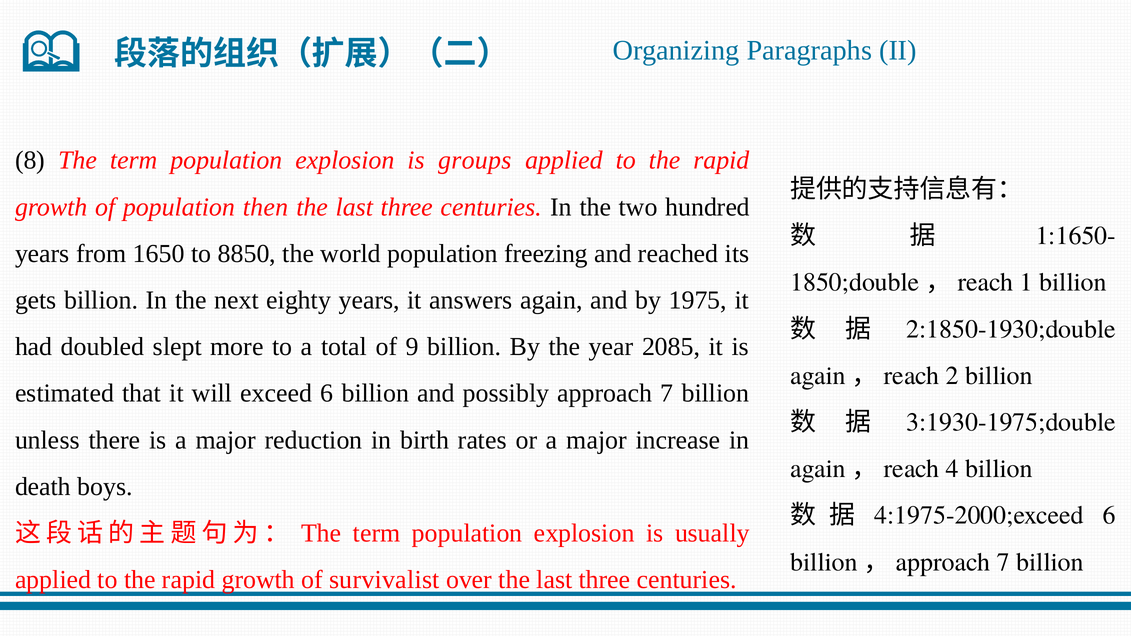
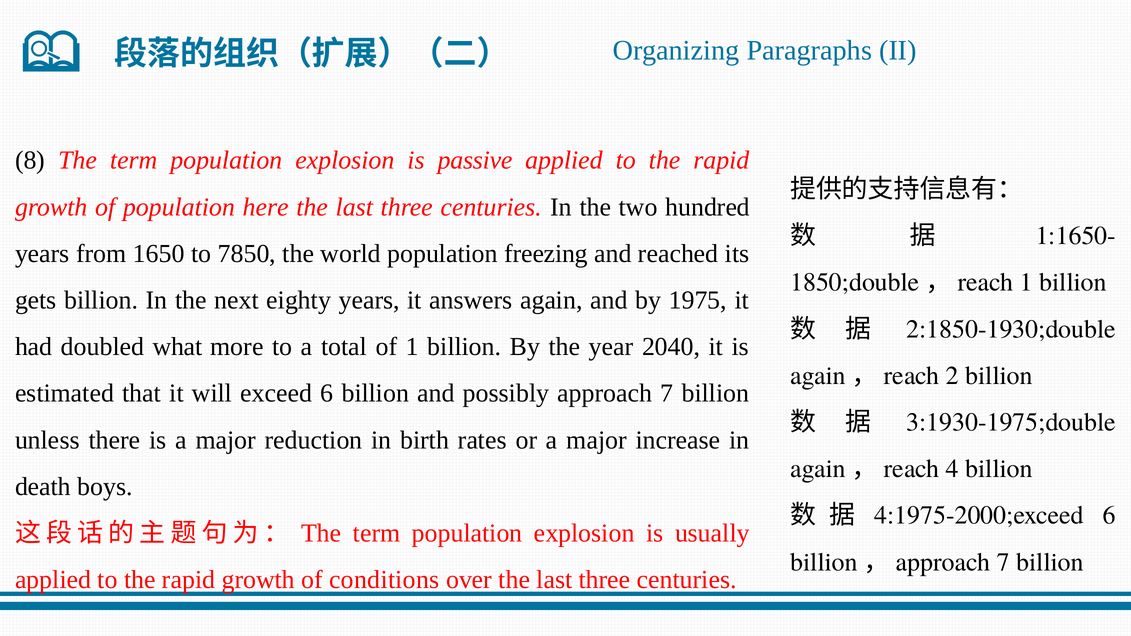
groups: groups -> passive (475, 160)
then: then -> here (266, 207)
8850: 8850 -> 7850 (247, 254)
slept: slept -> what (177, 347)
of 9: 9 -> 1 (412, 347)
2085: 2085 -> 2040 (671, 347)
survivalist: survivalist -> conditions (384, 580)
